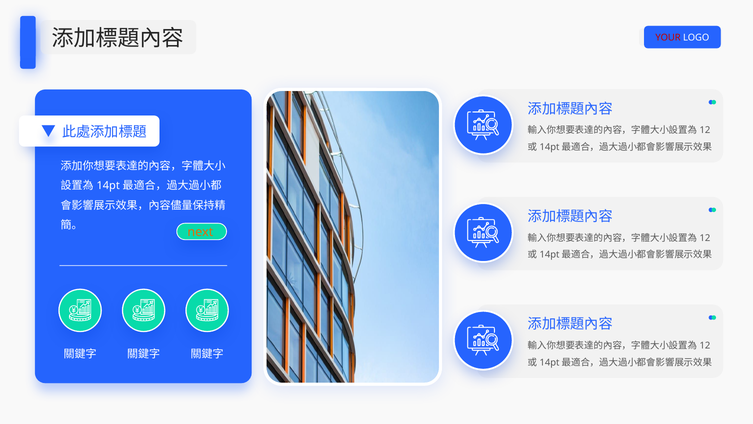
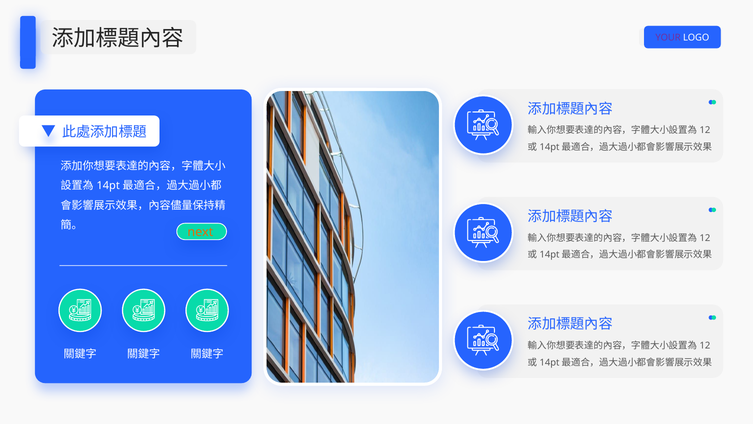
YOUR colour: red -> purple (668, 38)
